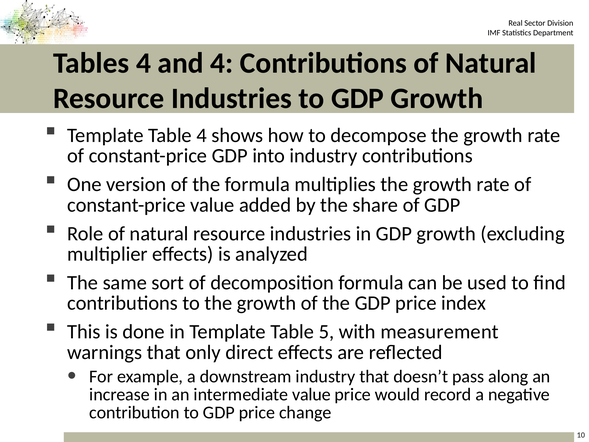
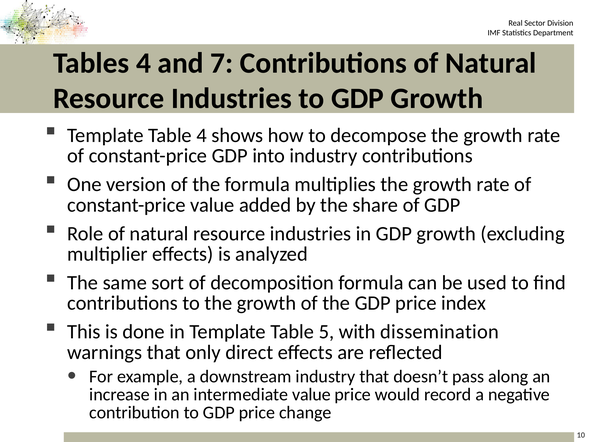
and 4: 4 -> 7 (222, 63)
measurement: measurement -> dissemination (440, 332)
